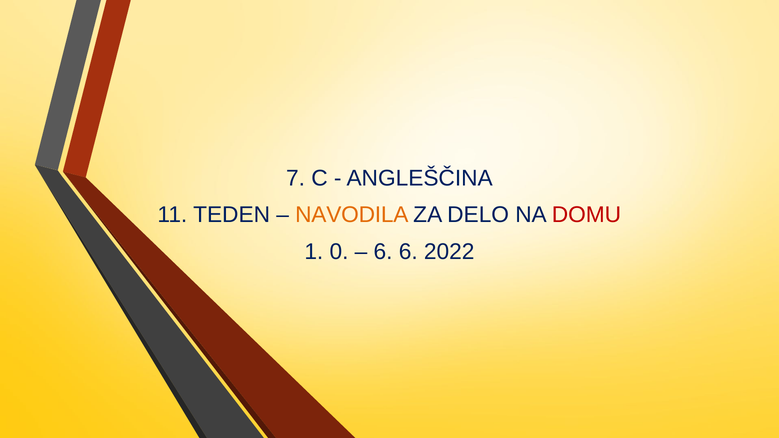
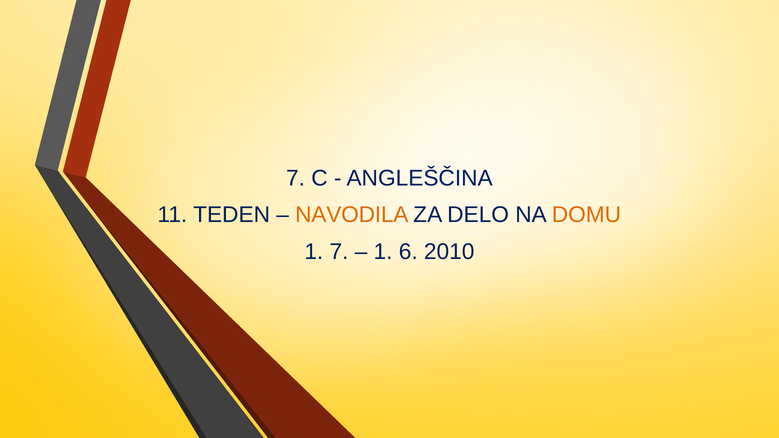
DOMU colour: red -> orange (586, 215)
1 0: 0 -> 7 (339, 252)
6: 6 -> 1 (383, 252)
2022: 2022 -> 2010 (449, 252)
